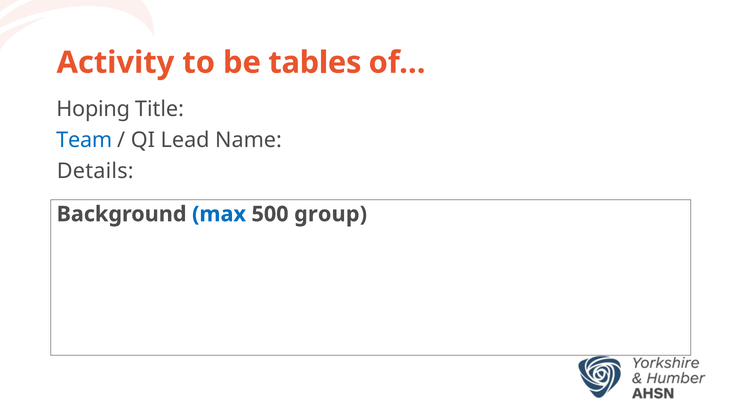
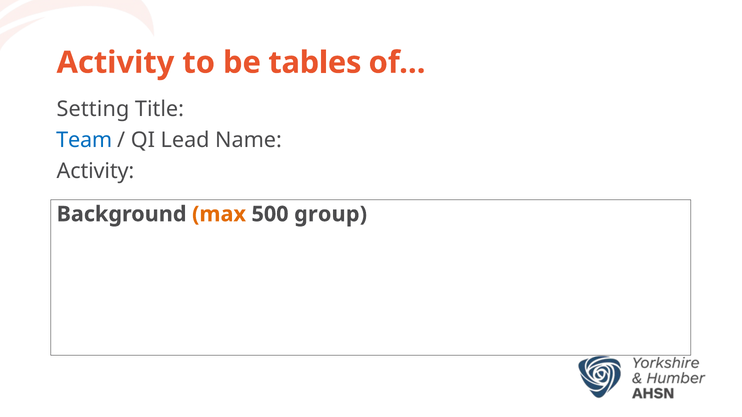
Hoping: Hoping -> Setting (93, 109)
Details: Details -> Activity (95, 171)
max colour: blue -> orange (219, 214)
